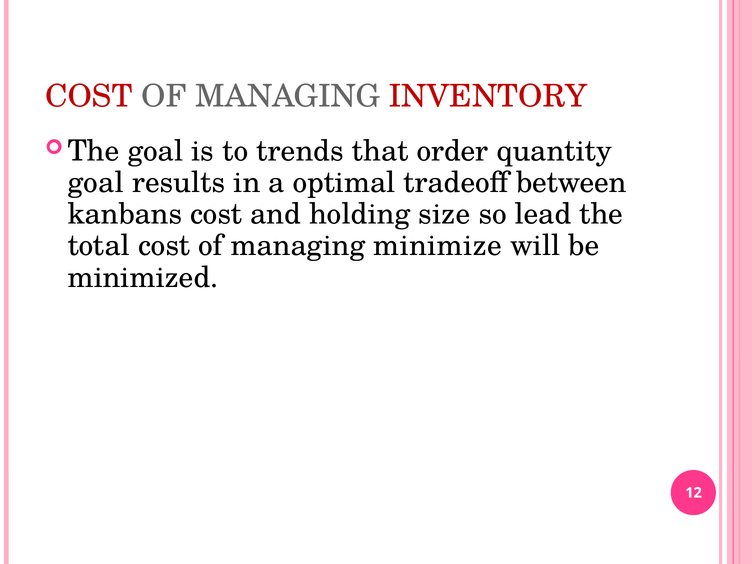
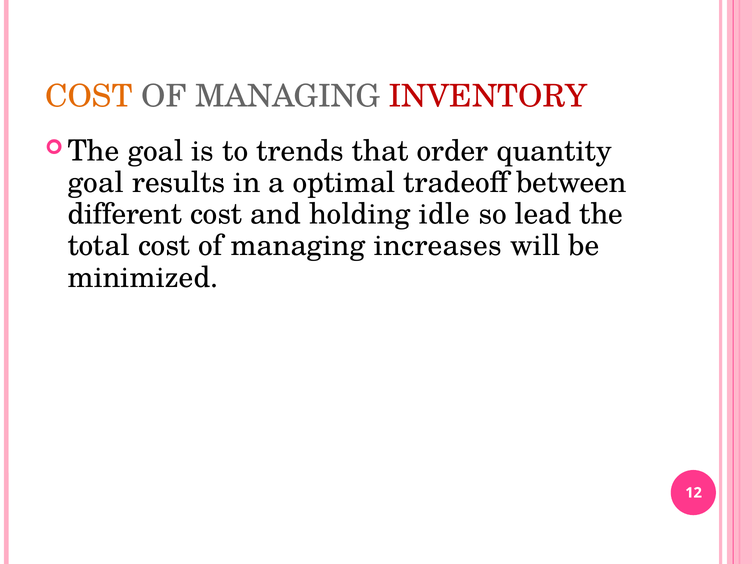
COST colour: red -> orange (89, 96)
kanbans: kanbans -> different (125, 214)
size: size -> idle (444, 214)
minimize: minimize -> increases (438, 246)
